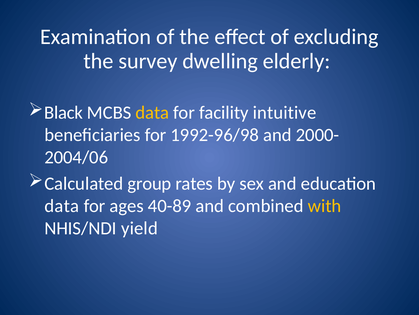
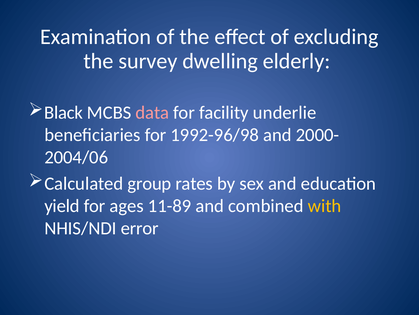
data colour: yellow -> pink (152, 112)
intuitive: intuitive -> underlie (285, 112)
data: data -> yield (62, 205)
40-89: 40-89 -> 11-89 (170, 205)
yield: yield -> error (140, 228)
